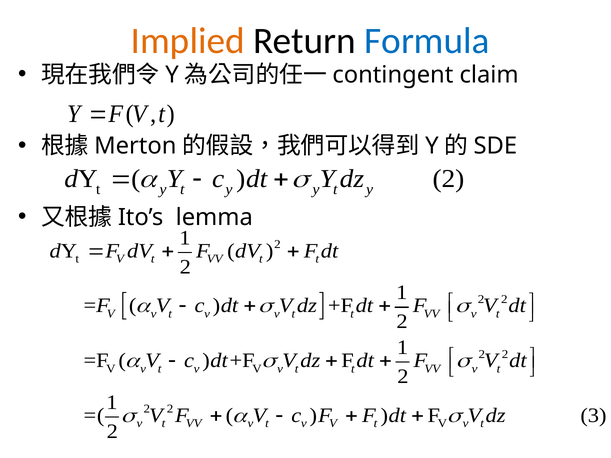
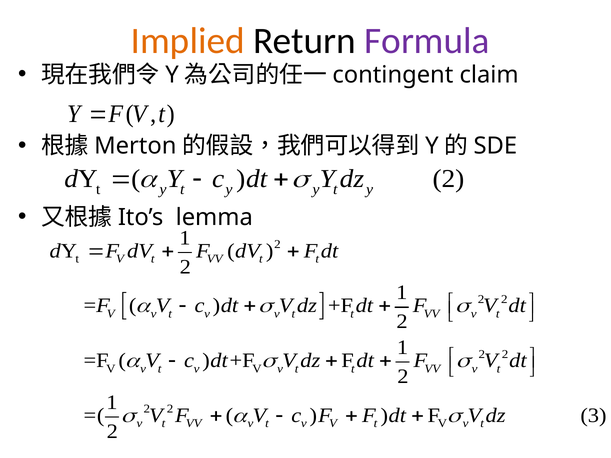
Formula colour: blue -> purple (427, 41)
